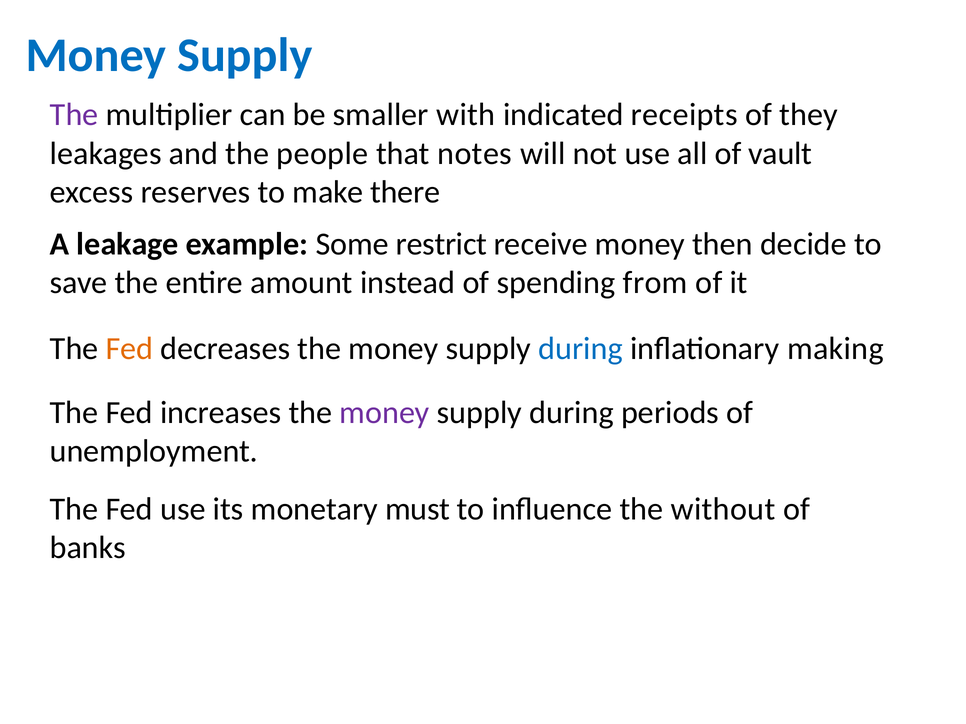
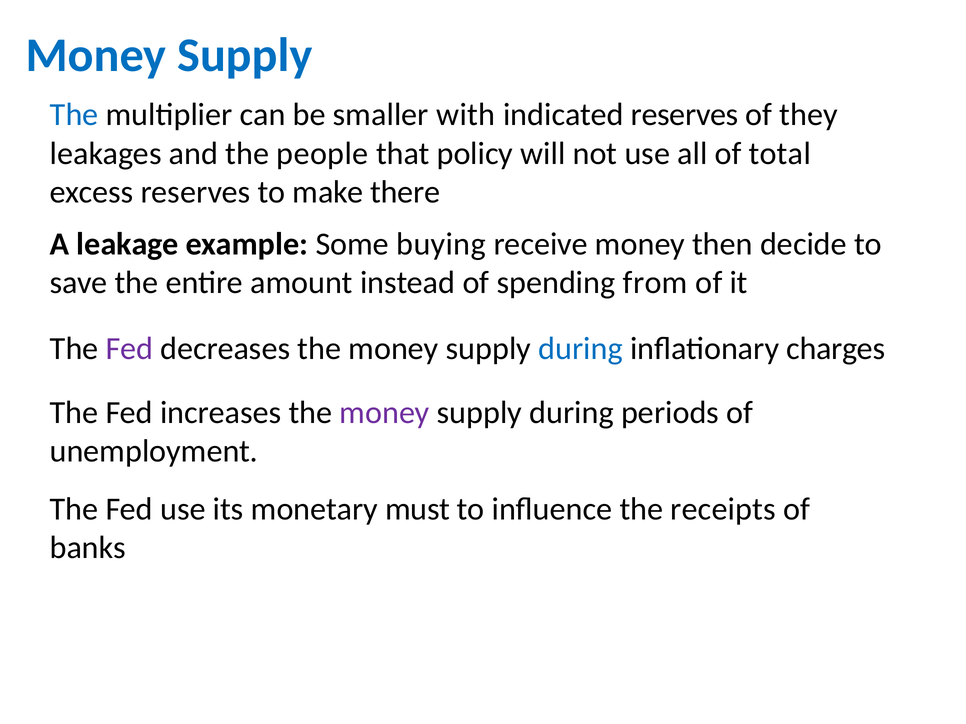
The colour: purple -> blue (74, 115)
indicated receipts: receipts -> reserves (685, 115)
notes: notes -> policy (475, 154)
vault: vault -> total (780, 154)
restrict: restrict -> buying (441, 244)
Fed colour: orange -> purple (129, 349)
making: making -> charges (836, 349)
without: without -> receipts (723, 509)
